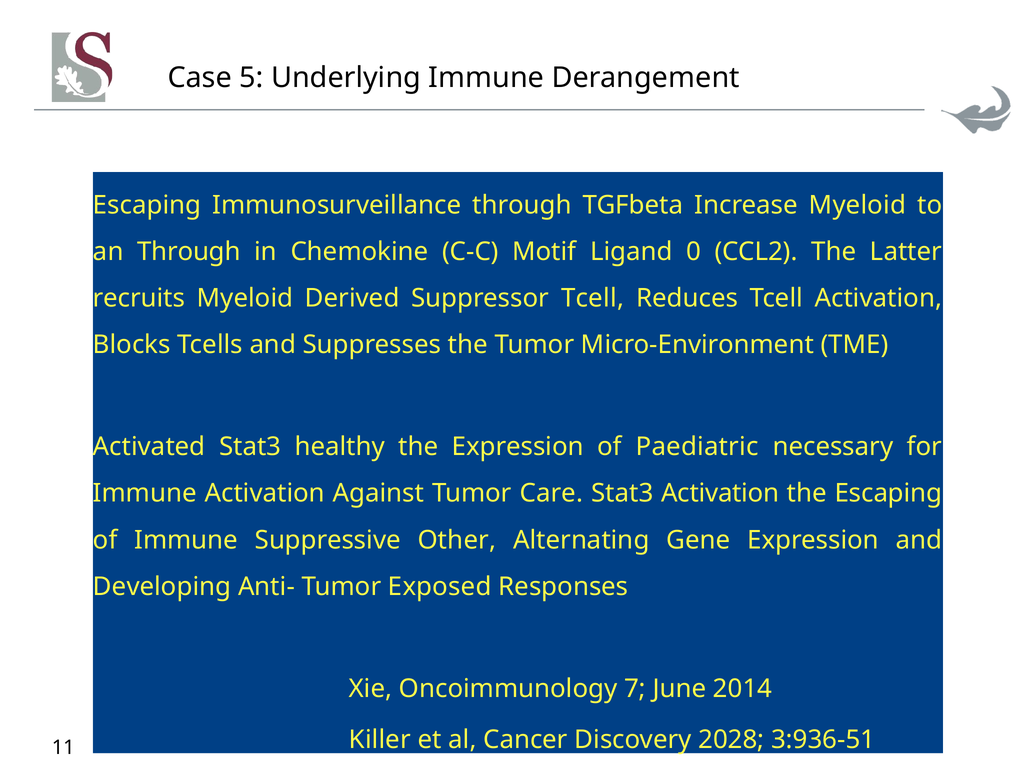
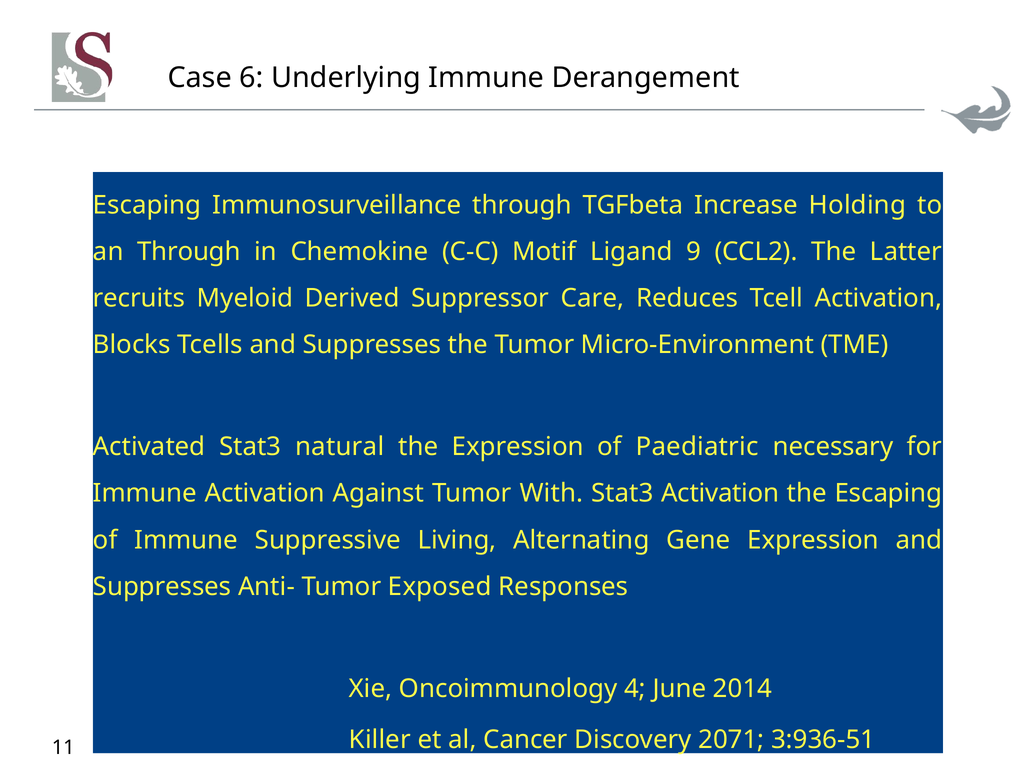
5: 5 -> 6 (251, 78)
Increase Myeloid: Myeloid -> Holding (857, 205)
0: 0 -> 9 (694, 252)
Suppressor Tcell: Tcell -> Care (593, 298)
healthy: healthy -> natural (340, 447)
Care: Care -> With (551, 493)
Other: Other -> Living (457, 540)
Developing: Developing -> Suppresses (162, 587)
7: 7 -> 4 (635, 689)
2028: 2028 -> 2071 (731, 739)
